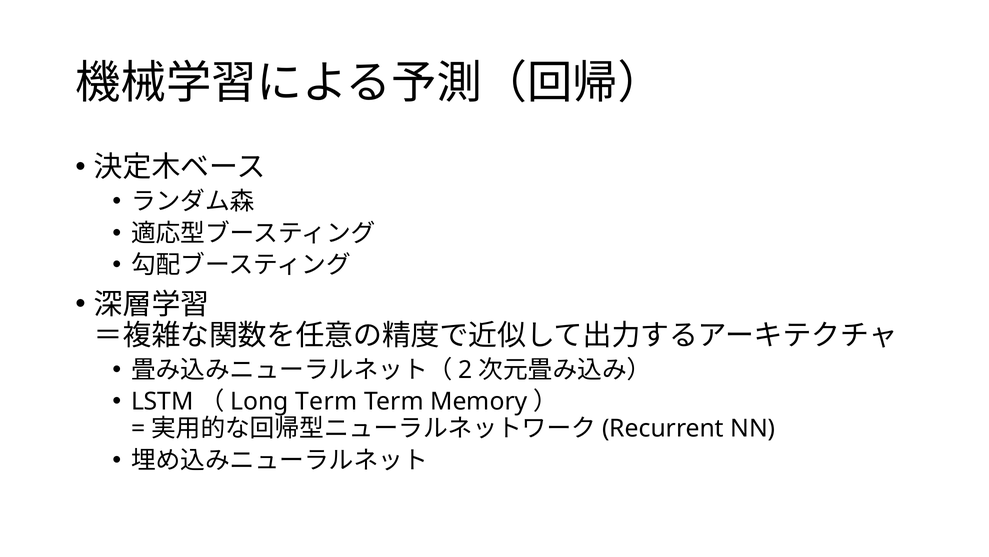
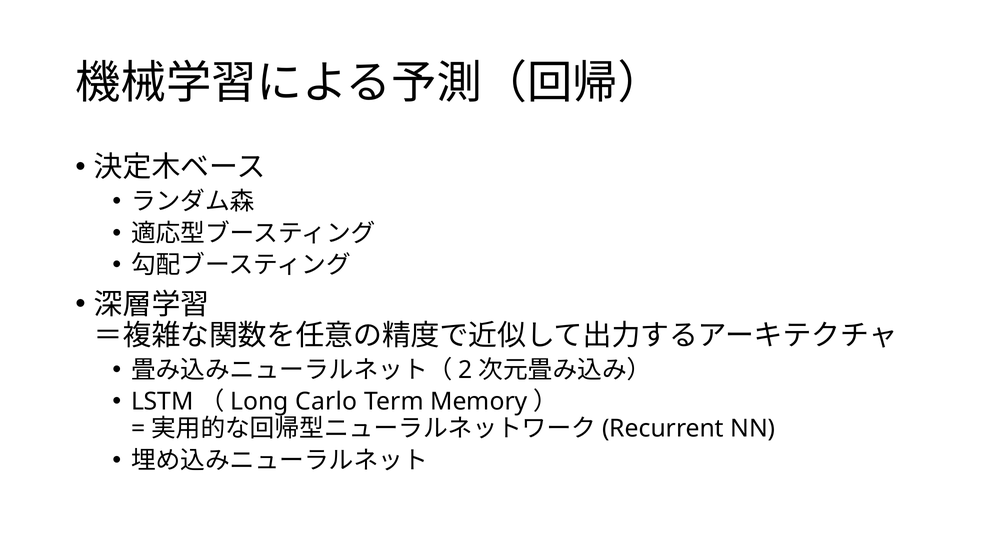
Term: Term -> Carlo (326, 401)
